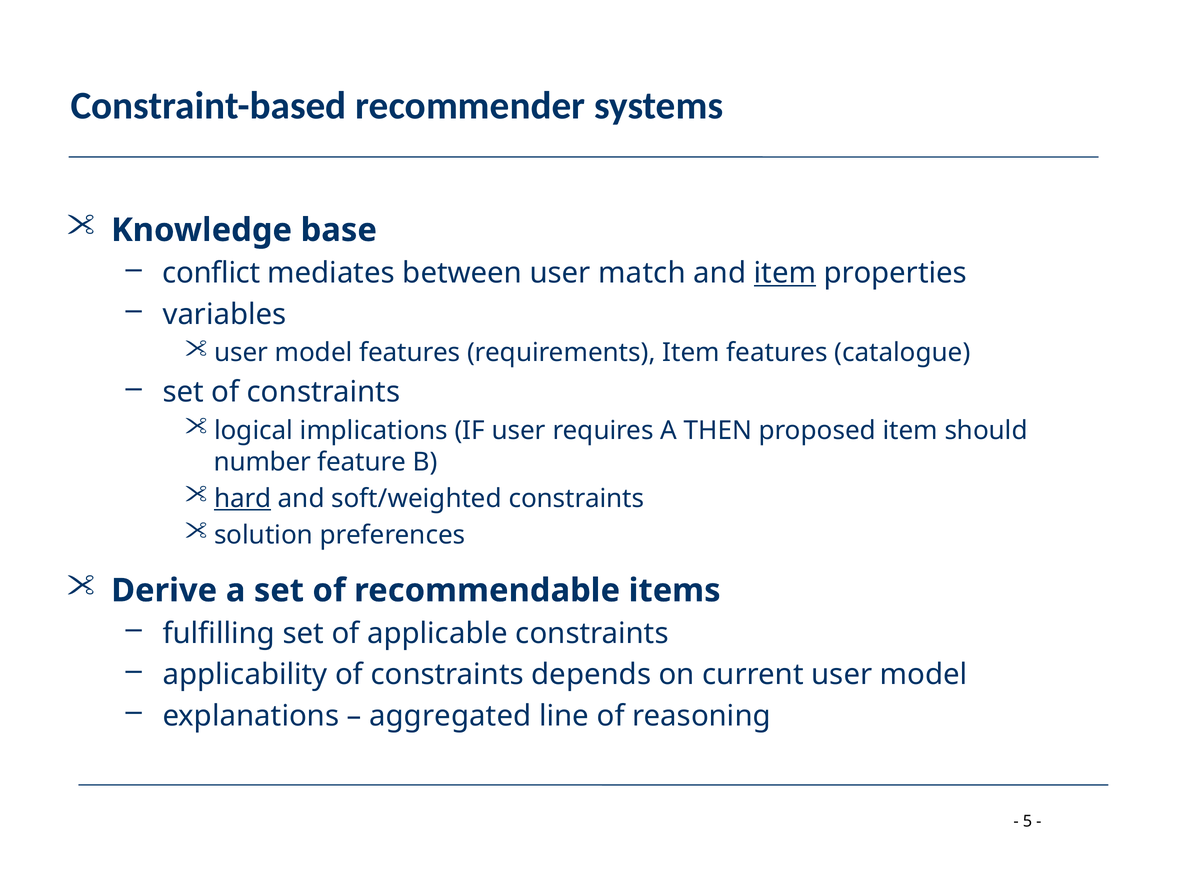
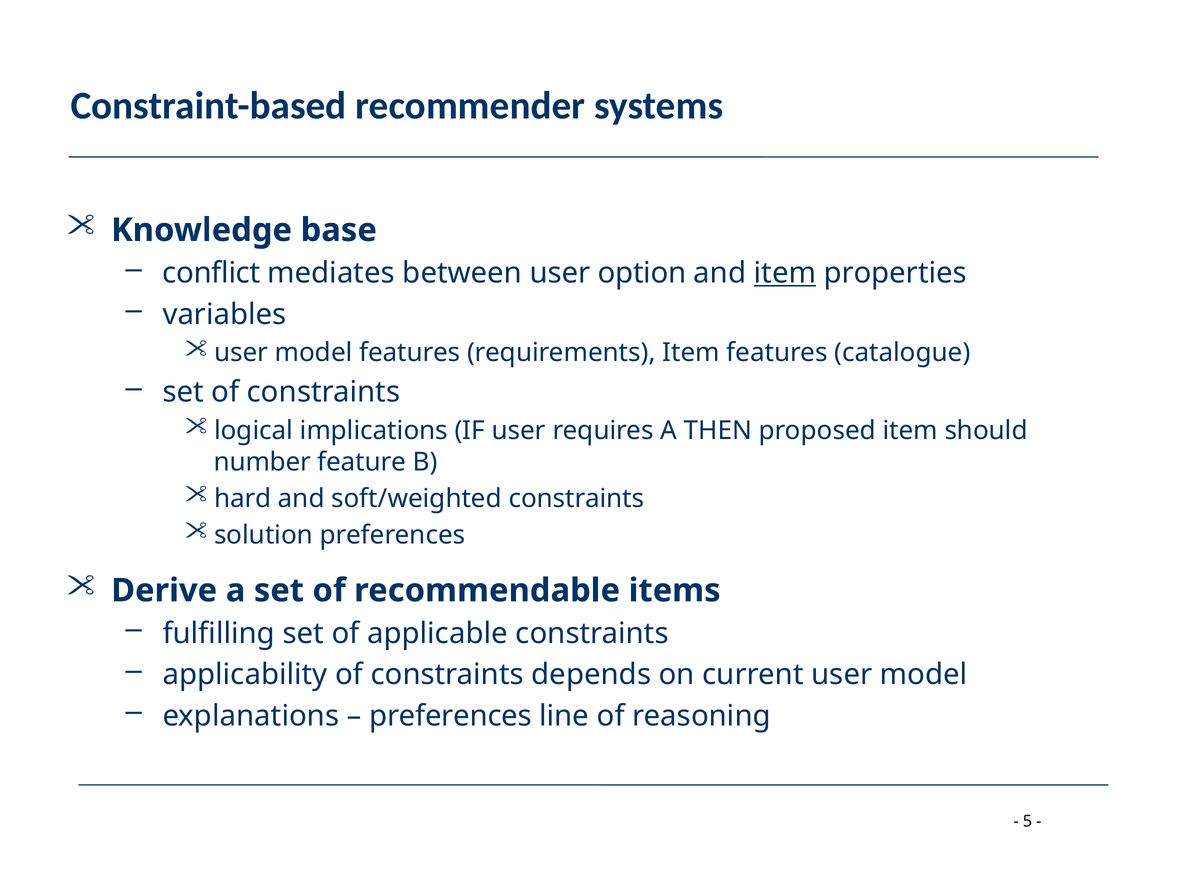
match: match -> option (642, 273)
hard underline: present -> none (243, 498)
aggregated: aggregated -> preferences (451, 716)
